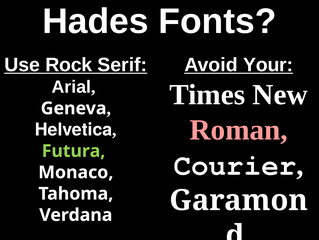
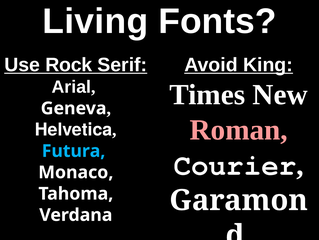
Hades: Hades -> Living (95, 21)
Your: Your -> King (268, 65)
Futura colour: light green -> light blue (74, 151)
